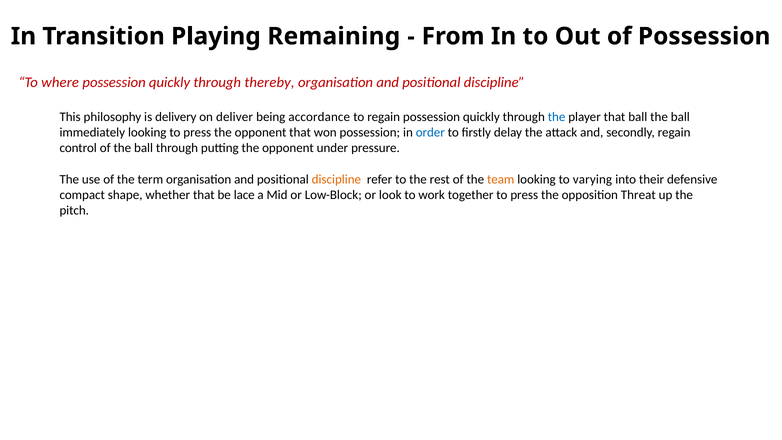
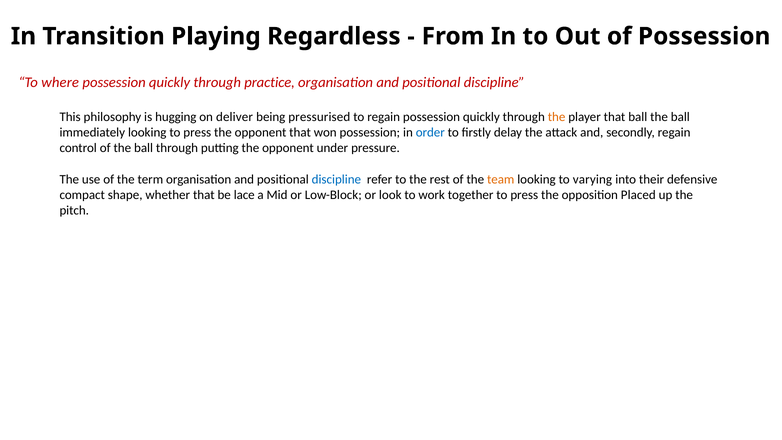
Remaining: Remaining -> Regardless (334, 36)
thereby: thereby -> practice (270, 82)
delivery: delivery -> hugging (176, 117)
accordance: accordance -> pressurised (319, 117)
the colour: blue -> orange (557, 117)
discipline colour: orange -> blue (336, 179)
Threat: Threat -> Placed (638, 195)
